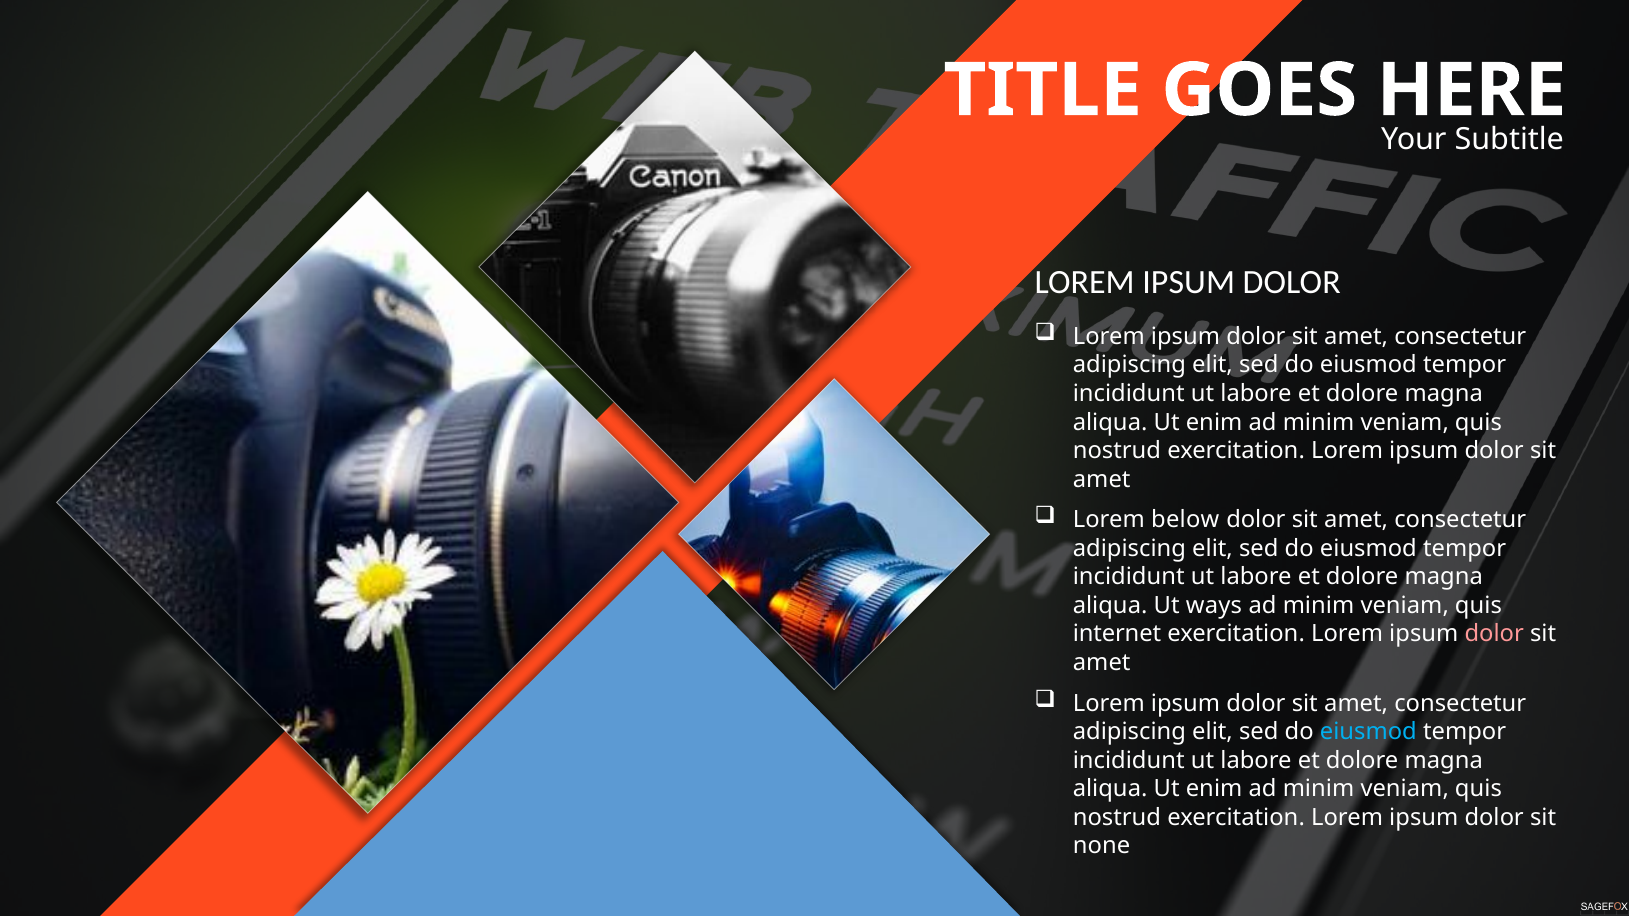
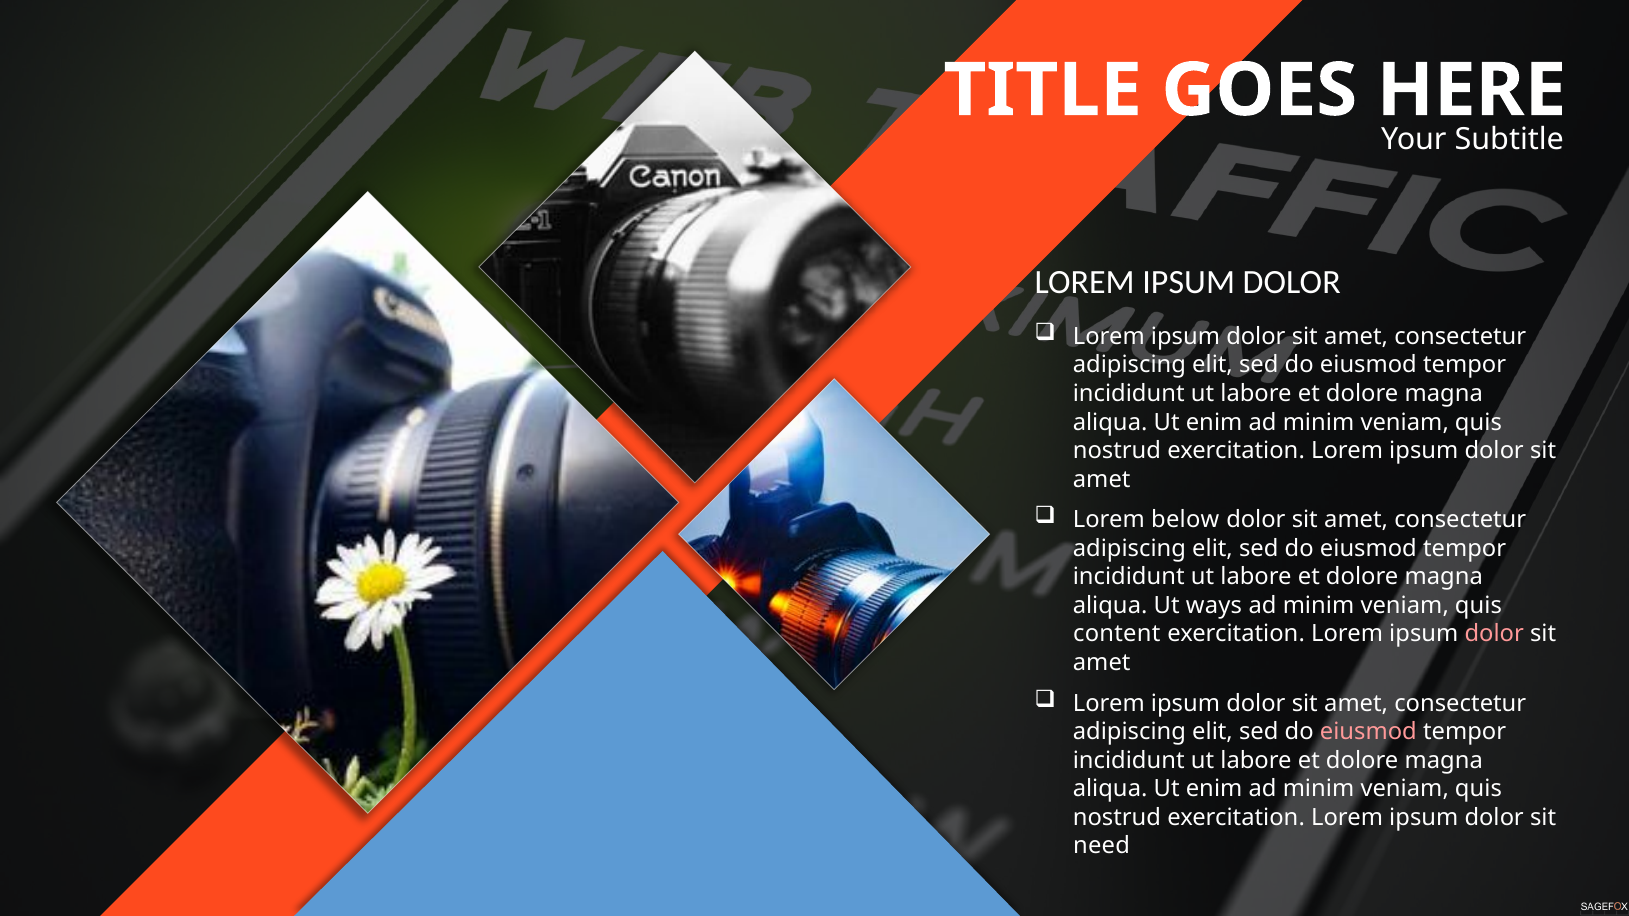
internet: internet -> content (1117, 634)
eiusmod colour: light blue -> pink (1368, 732)
none: none -> need (1102, 846)
